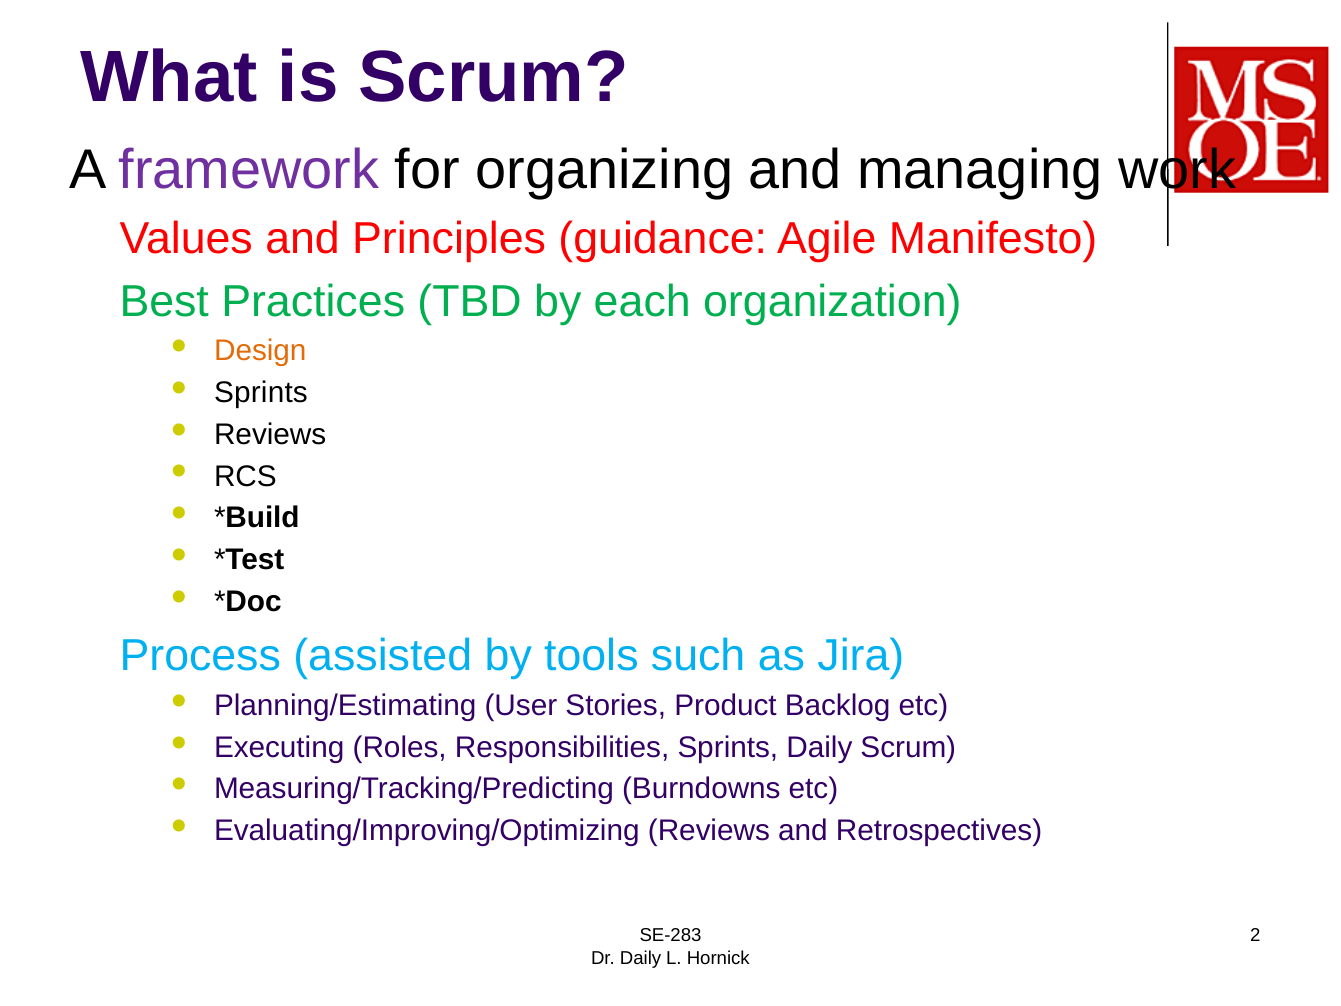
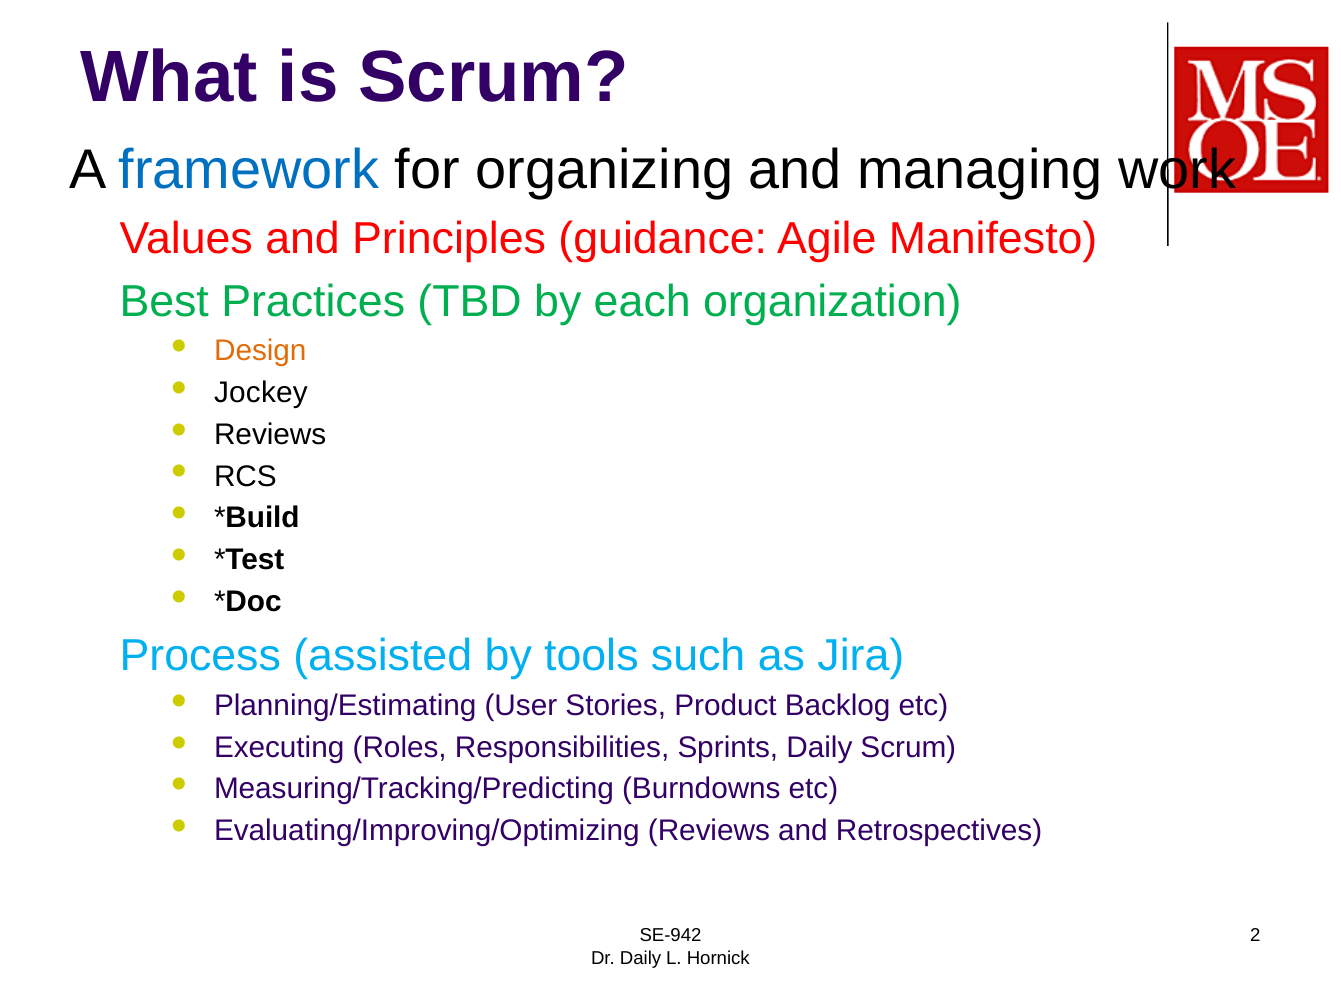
framework colour: purple -> blue (249, 170)
Sprints: Sprints -> Jockey (261, 393)
SE-283: SE-283 -> SE-942 (671, 936)
